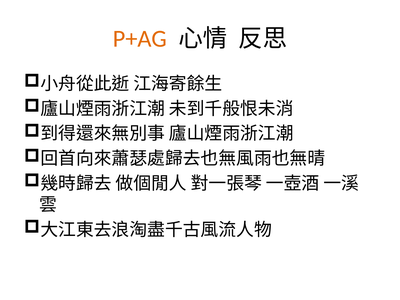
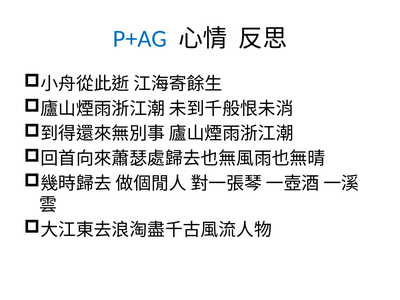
P+AG colour: orange -> blue (140, 39)
